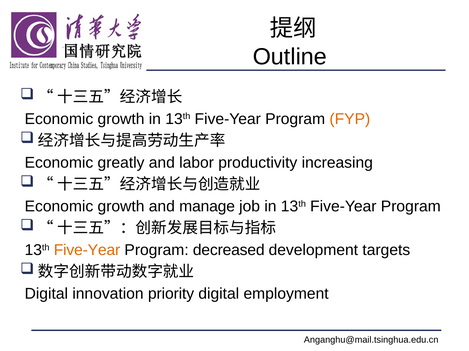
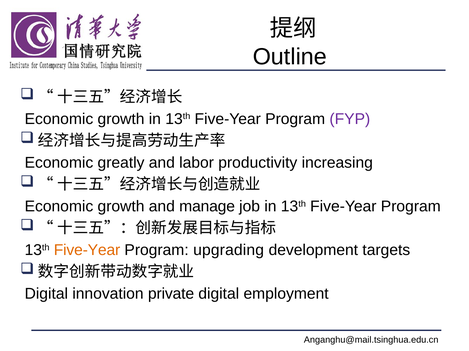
FYP colour: orange -> purple (350, 119)
decreased: decreased -> upgrading (229, 250)
priority: priority -> private (171, 294)
